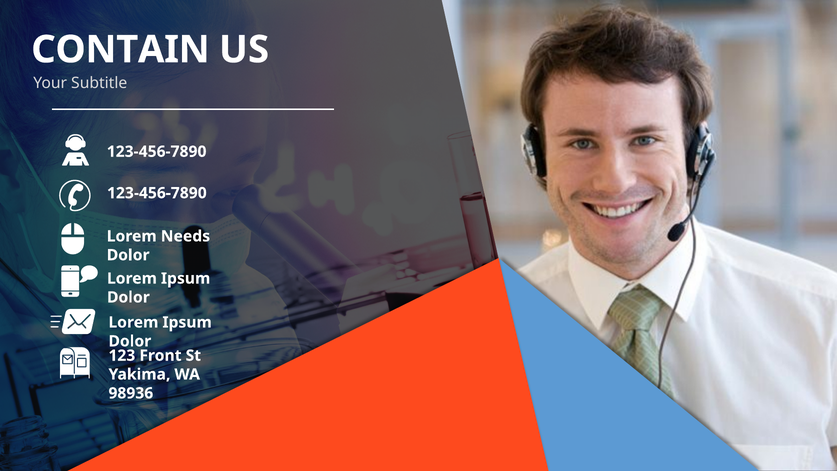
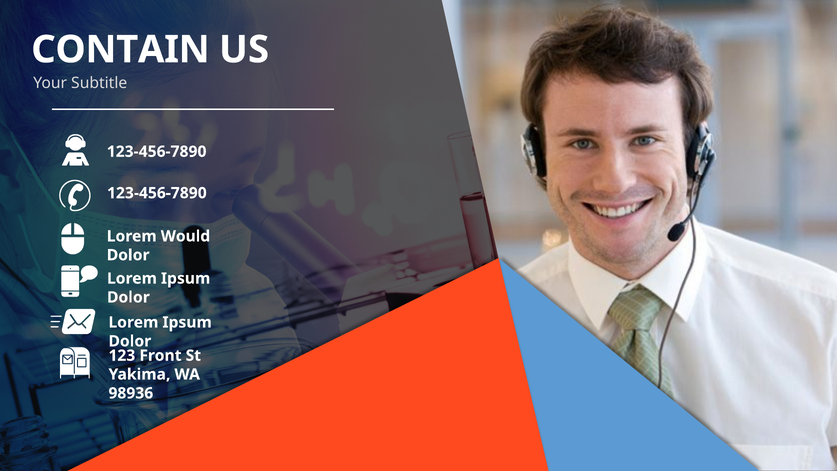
Needs: Needs -> Would (185, 236)
